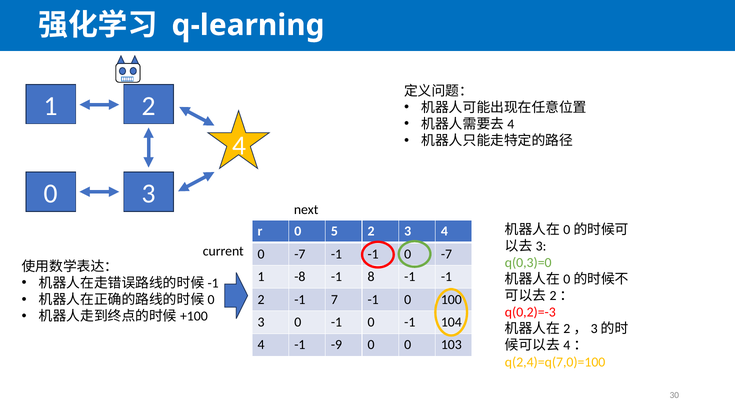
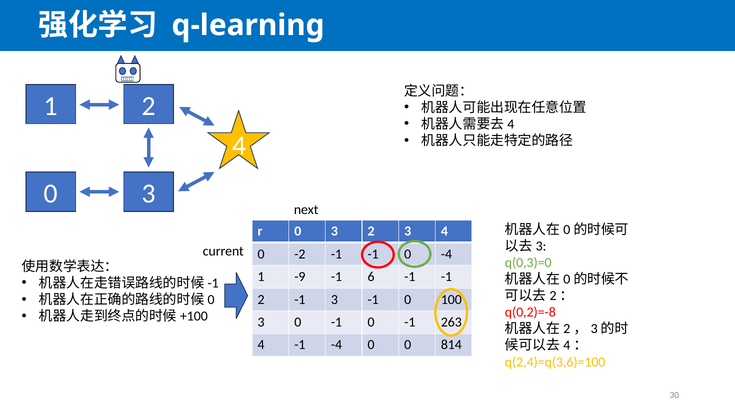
0 5: 5 -> 3 (334, 231)
-7: -7 -> -2 (300, 254)
-1 0 -7: -7 -> -4 (446, 254)
-8: -8 -> -9 (300, 276)
8: 8 -> 6 (371, 276)
-1 7: 7 -> 3 (334, 299)
q(0,2)=-3: q(0,2)=-3 -> q(0,2)=-8 (530, 312)
104: 104 -> 263 (451, 322)
-1 -9: -9 -> -4 (336, 344)
103: 103 -> 814 (451, 344)
q(2,4)=q(7,0)=100: q(2,4)=q(7,0)=100 -> q(2,4)=q(3,6)=100 (555, 361)
